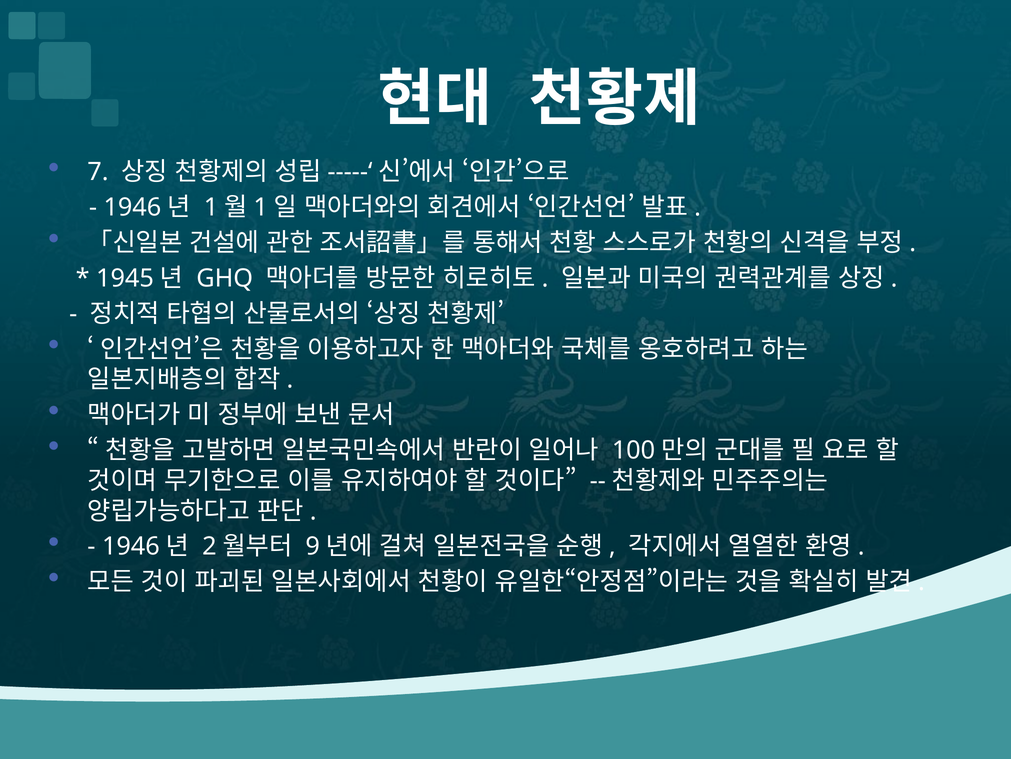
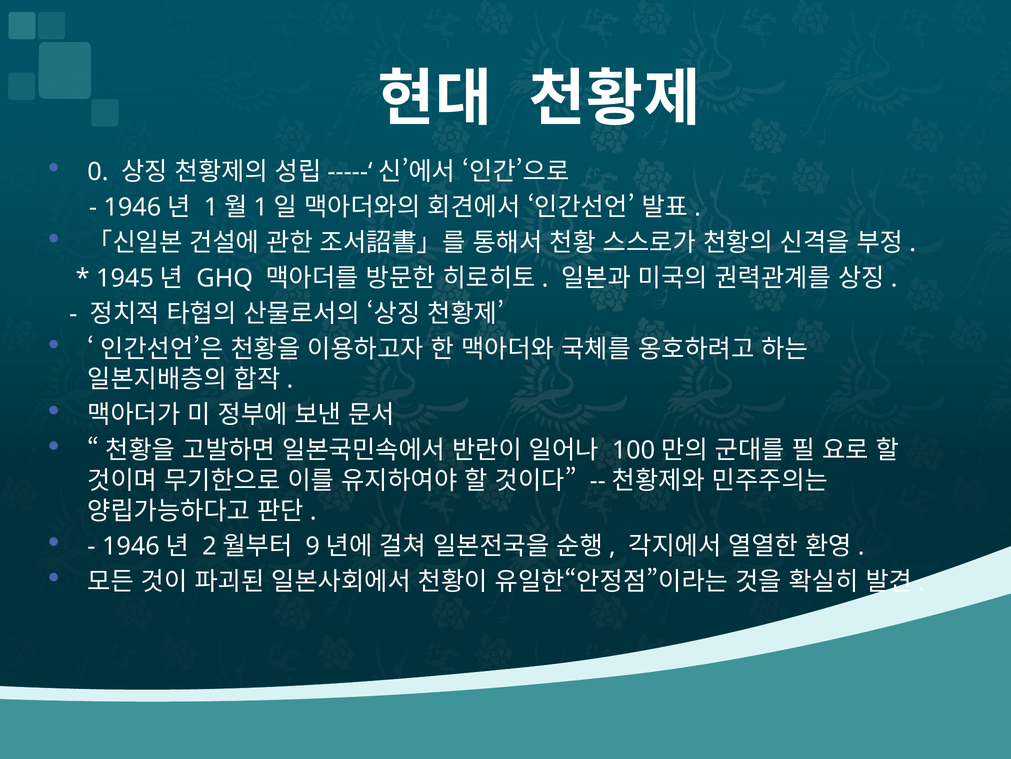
7: 7 -> 0 (98, 172)
